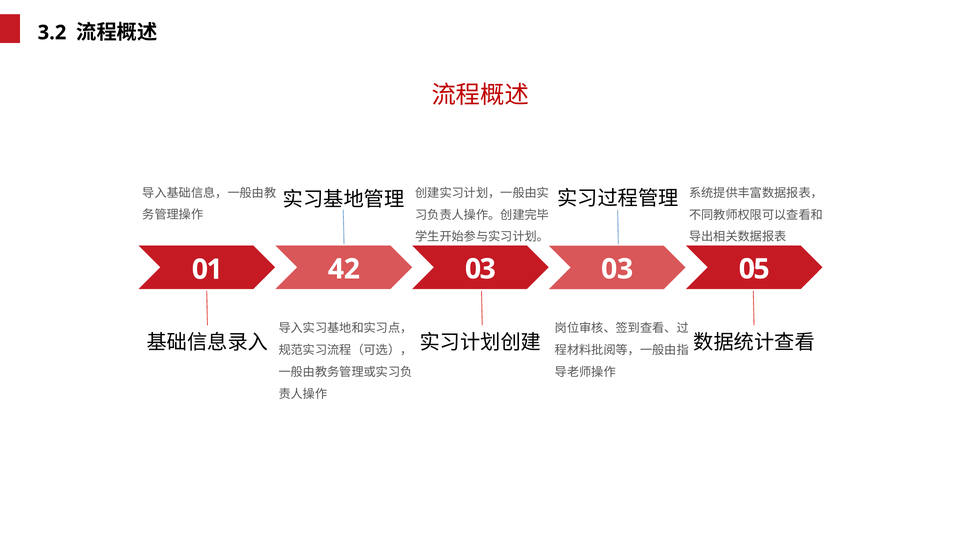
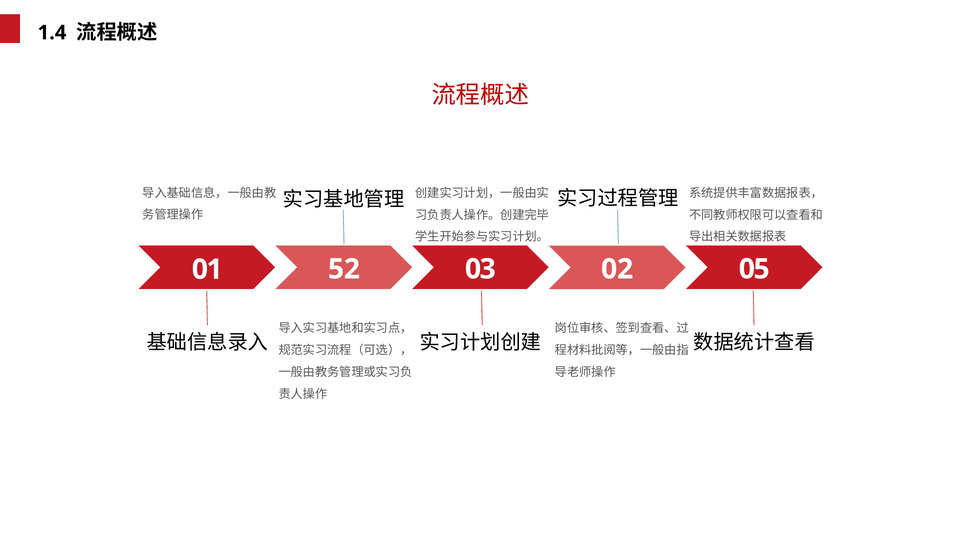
3.2: 3.2 -> 1.4 (52, 33)
42: 42 -> 52 (344, 269)
03 03: 03 -> 02 (617, 269)
